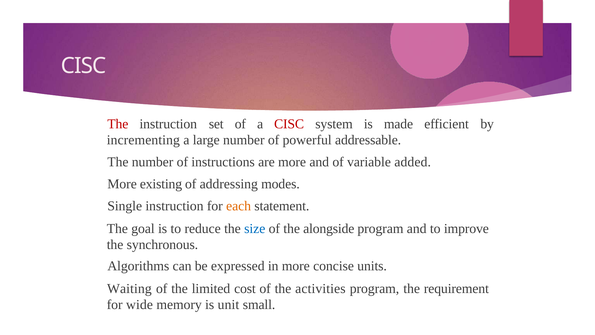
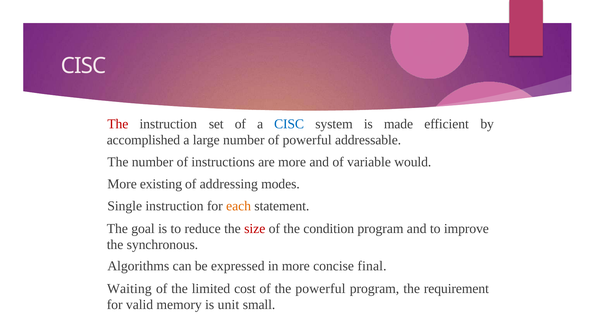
CISC colour: red -> blue (289, 124)
incrementing: incrementing -> accomplished (143, 140)
added: added -> would (413, 162)
size colour: blue -> red (255, 228)
alongside: alongside -> condition (329, 228)
units: units -> final (372, 266)
the activities: activities -> powerful (320, 288)
wide: wide -> valid (140, 304)
